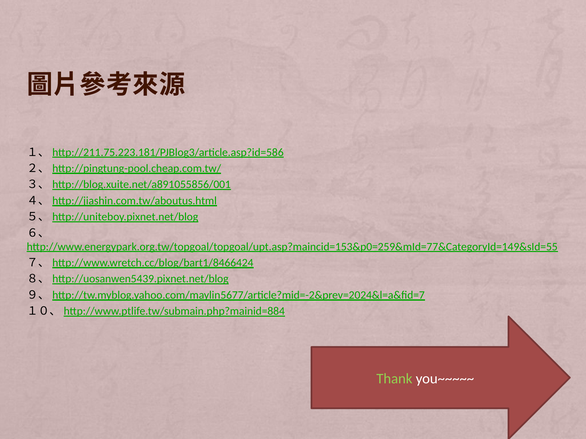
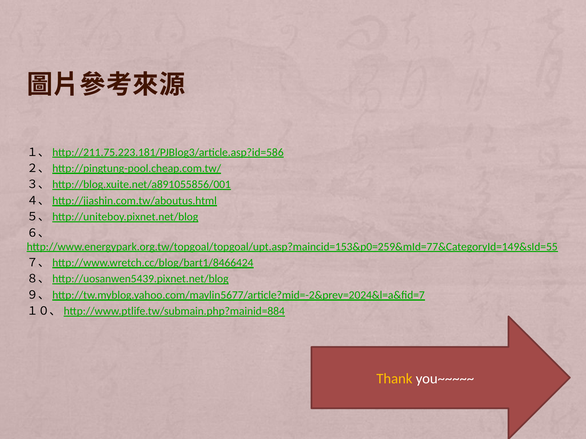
Thank colour: light green -> yellow (394, 379)
